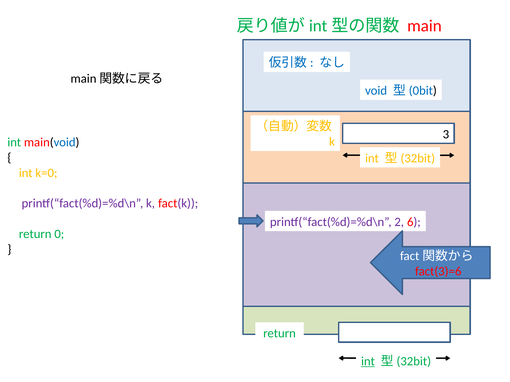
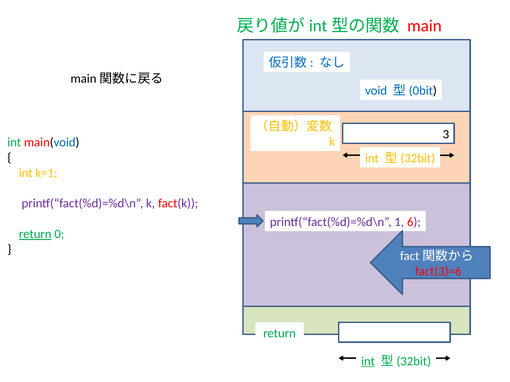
k=0: k=0 -> k=1 (46, 173)
2: 2 -> 1 (399, 222)
return underline: none -> present (35, 234)
